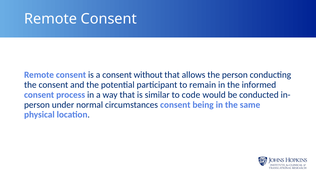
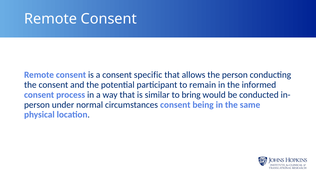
without: without -> specific (148, 75)
code: code -> bring (191, 95)
